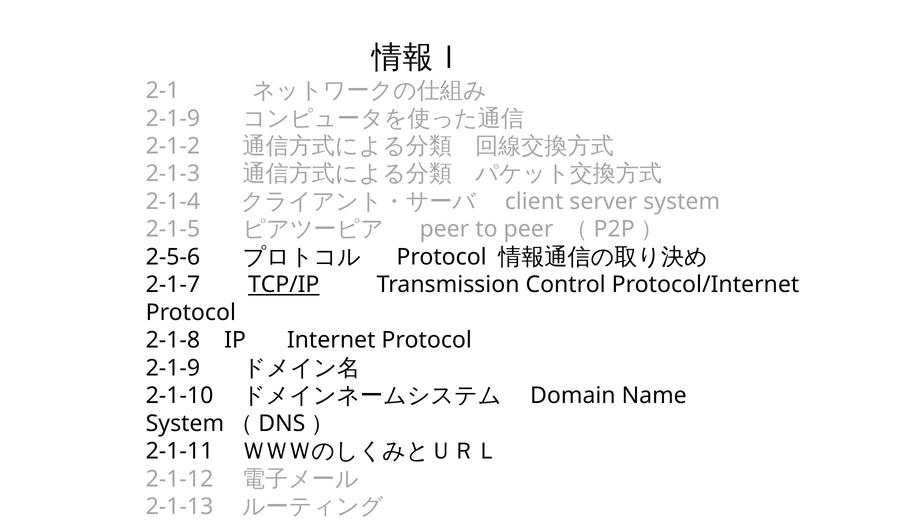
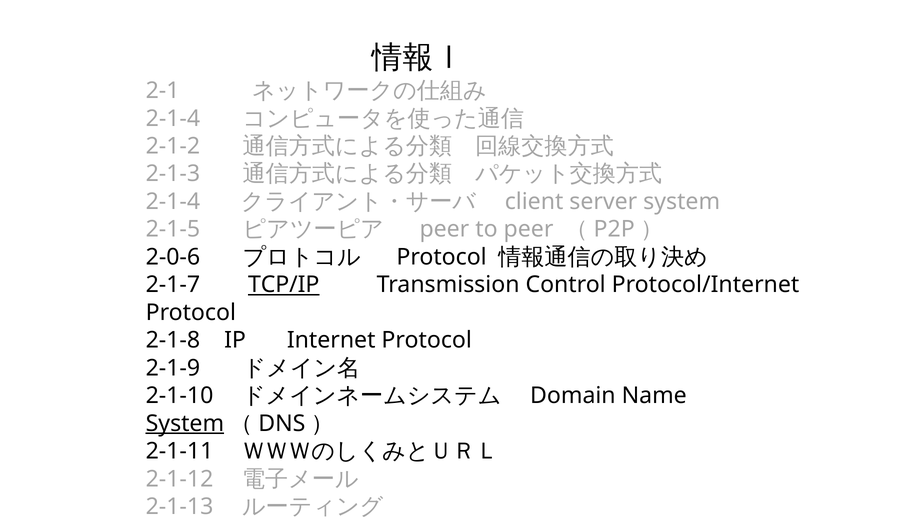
2-1-9: 2-1-9 -> 2-1-4 (173, 118)
2-5-6: 2-5-6 -> 2-0-6 (173, 257)
System underline: none -> present (185, 423)
